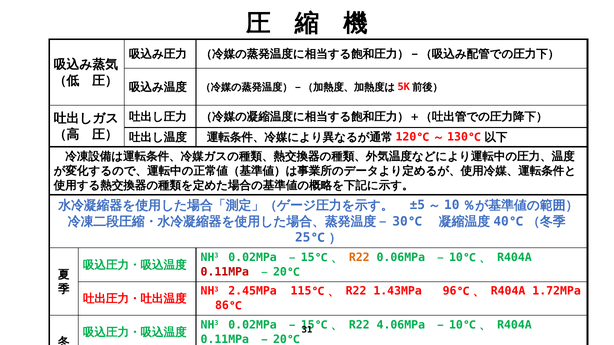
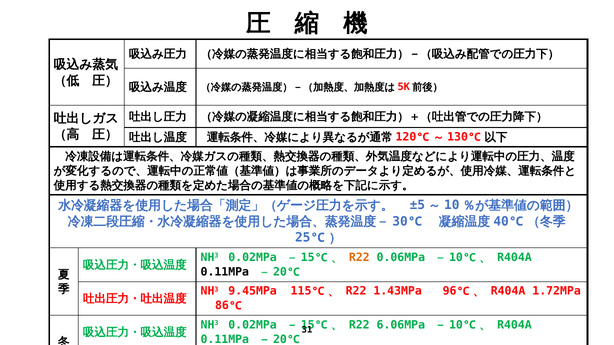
0.11MPa colour: red -> black (225, 272)
2.45MPa: 2.45MPa -> 9.45MPa (253, 291)
4.06MPa: 4.06MPa -> 6.06MPa (401, 325)
